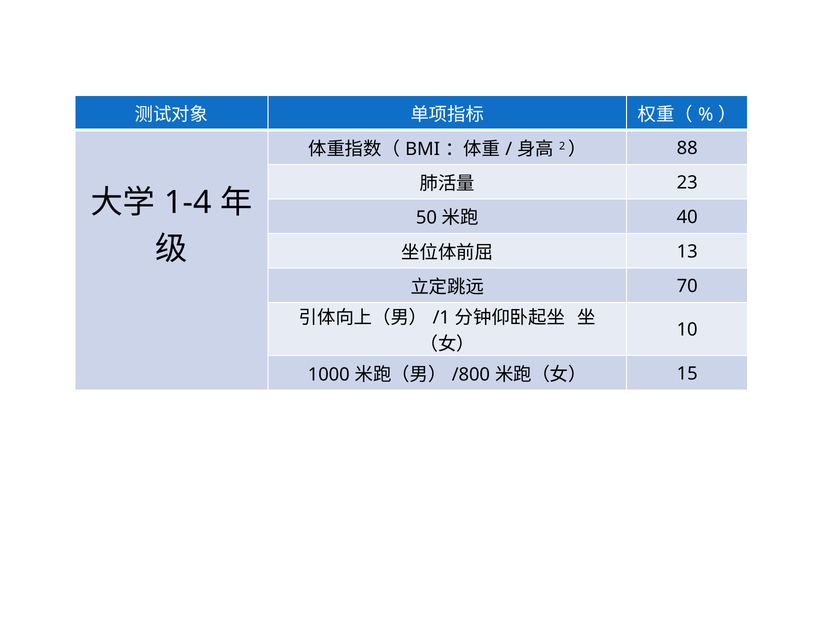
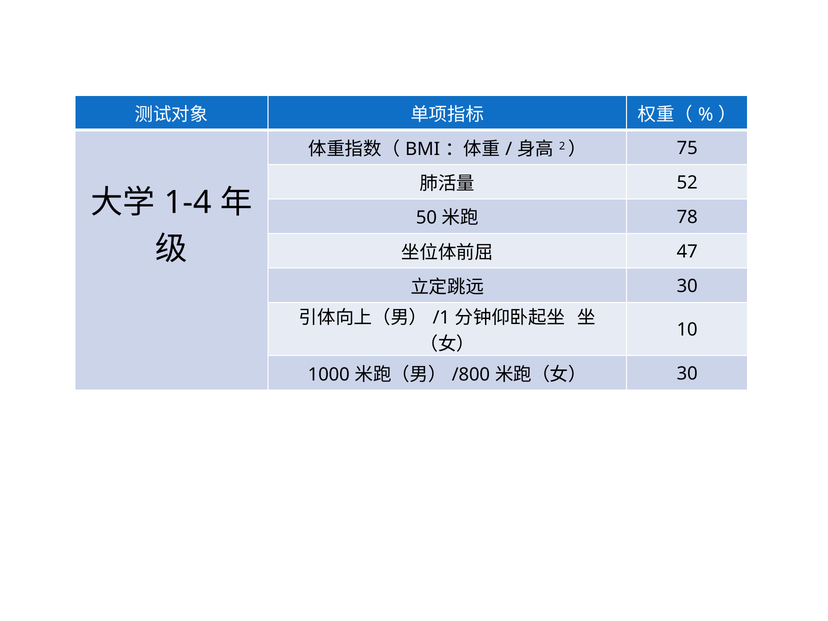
88: 88 -> 75 (687, 148)
23: 23 -> 52 (687, 183)
40: 40 -> 78 (687, 217)
13: 13 -> 47 (687, 252)
70: 70 -> 30 (687, 286)
15: 15 -> 30 (687, 374)
